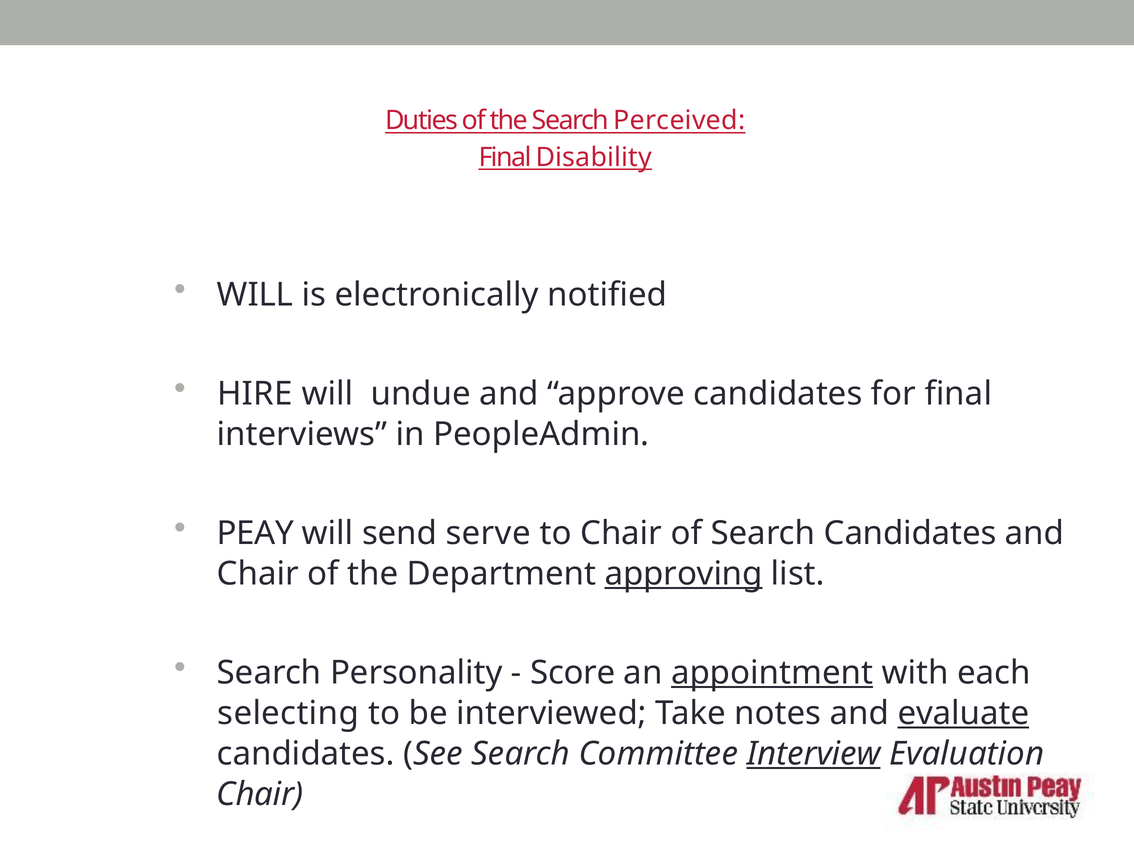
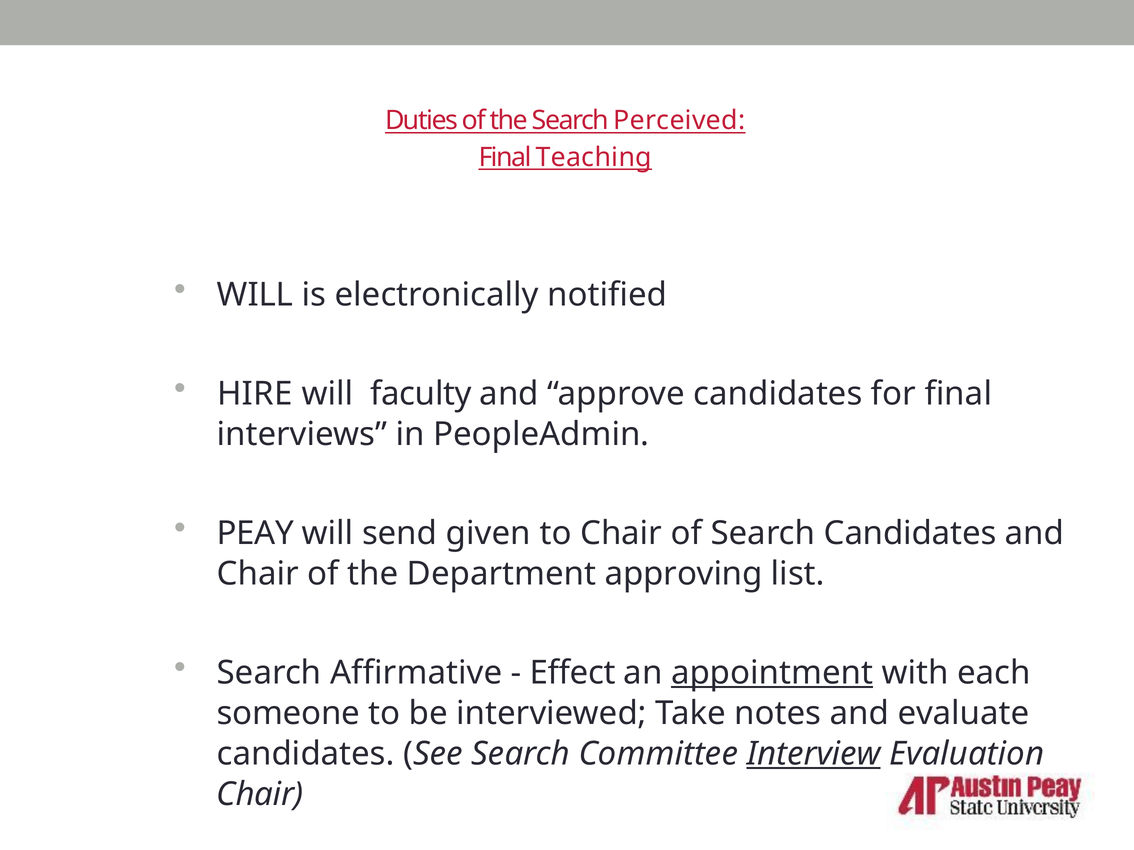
Disability: Disability -> Teaching (594, 157)
undue: undue -> faculty (421, 394)
serve: serve -> given (488, 534)
approving underline: present -> none (684, 574)
Personality: Personality -> Affirmative (416, 673)
Score: Score -> Effect (573, 673)
selecting: selecting -> someone (288, 714)
evaluate underline: present -> none (963, 714)
